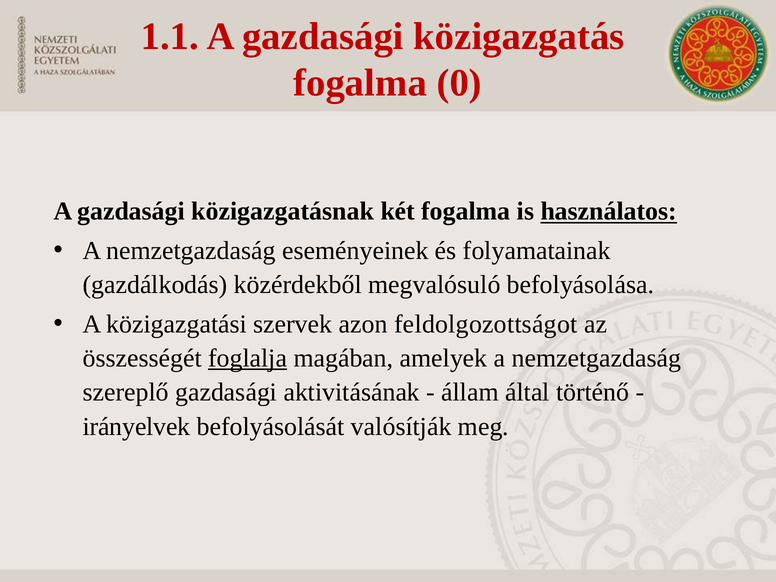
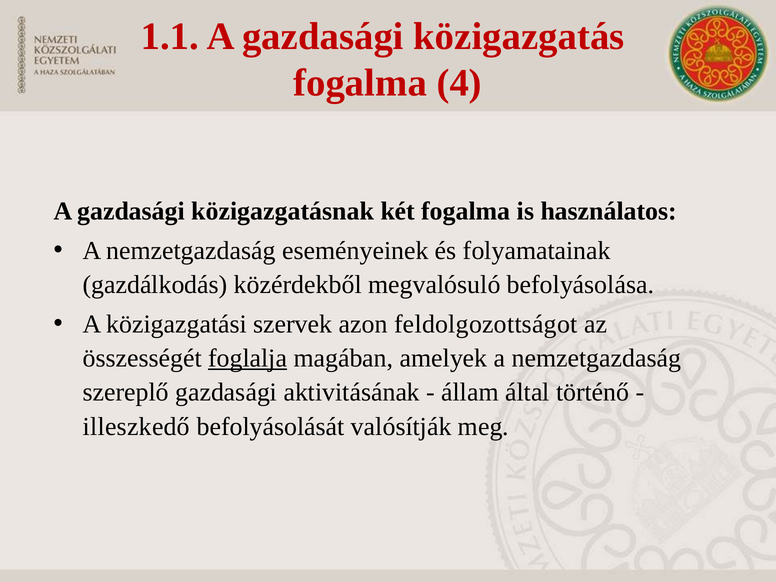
0: 0 -> 4 (459, 83)
használatos underline: present -> none (609, 211)
irányelvek: irányelvek -> illeszkedő (136, 427)
